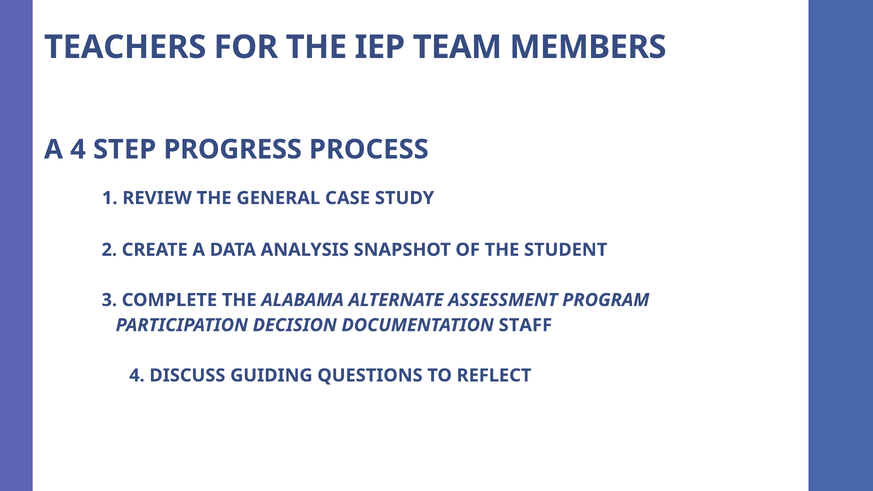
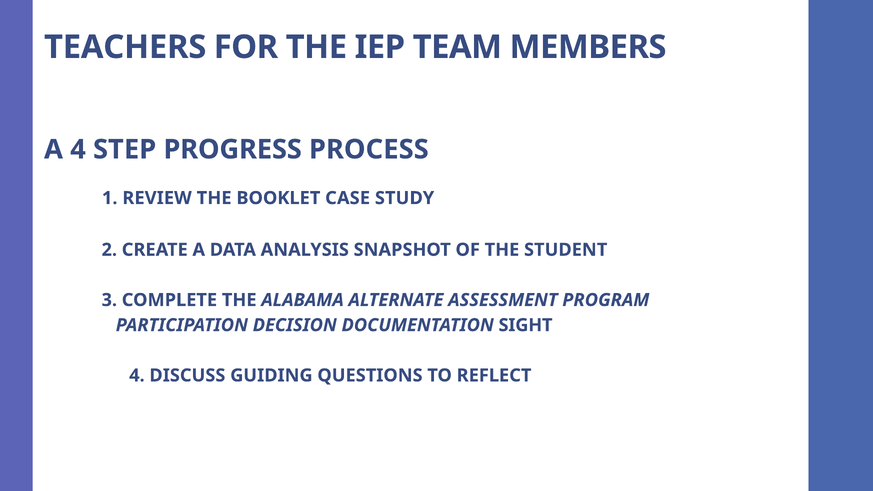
GENERAL: GENERAL -> BOOKLET (278, 198)
STAFF: STAFF -> SIGHT (526, 325)
